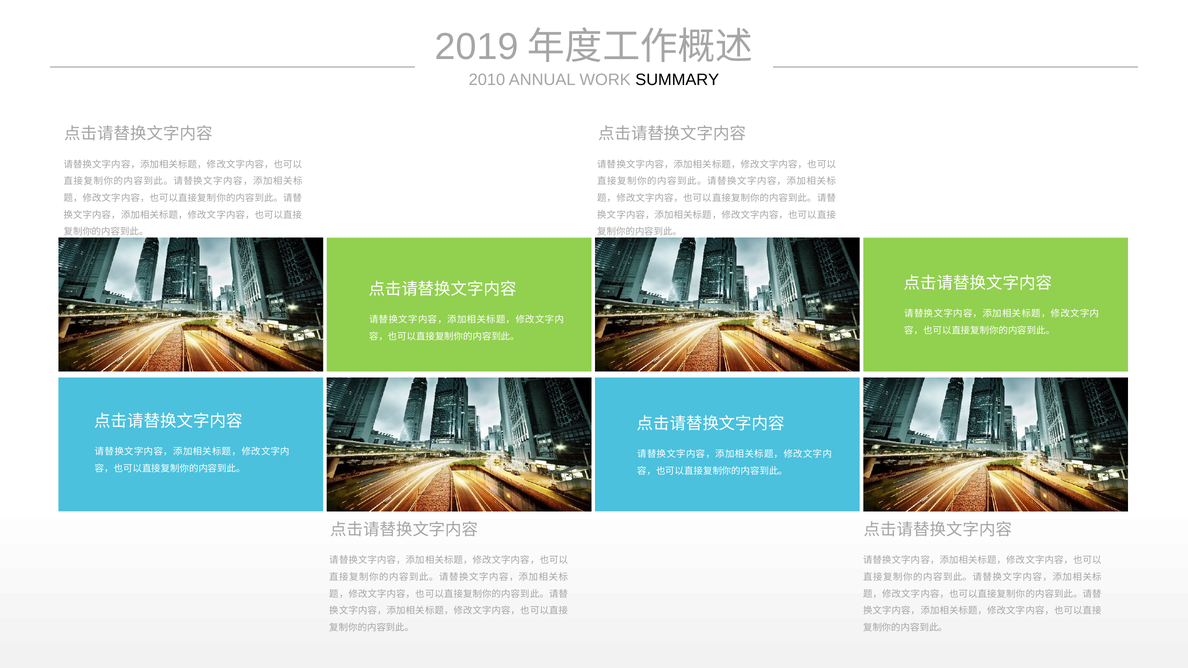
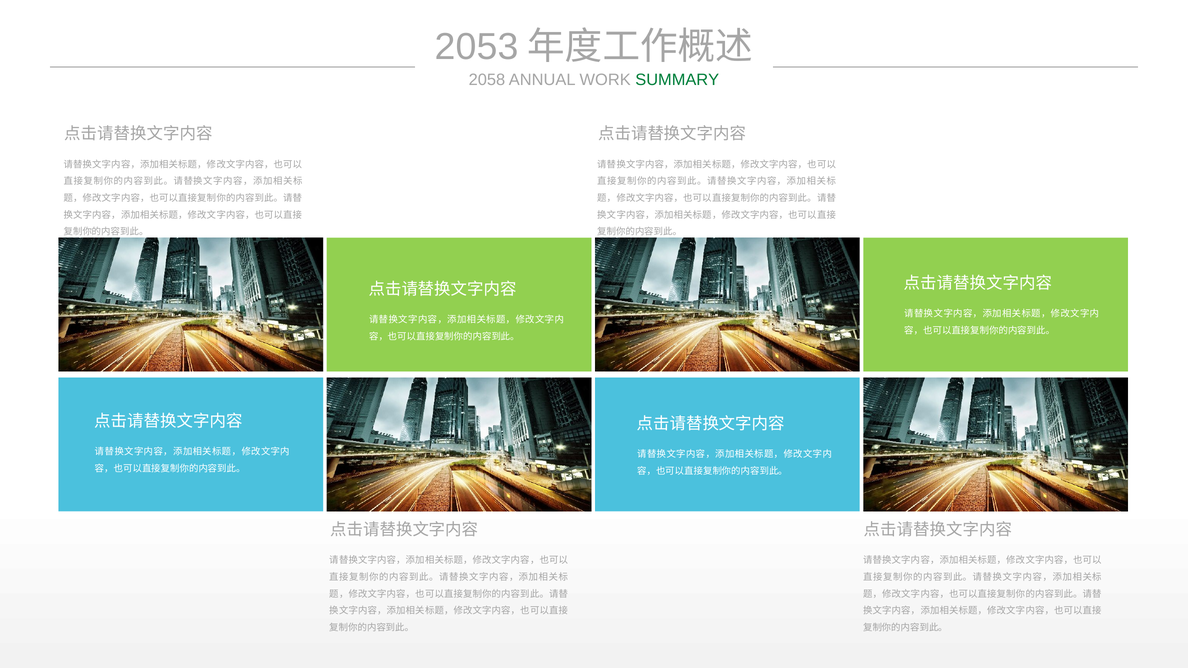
2019: 2019 -> 2053 (477, 47)
2010: 2010 -> 2058 (487, 80)
SUMMARY colour: black -> green (677, 80)
